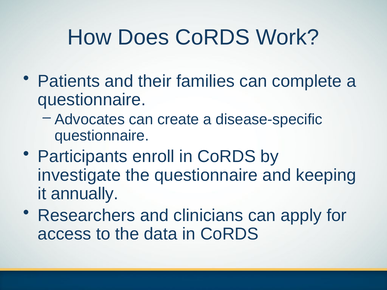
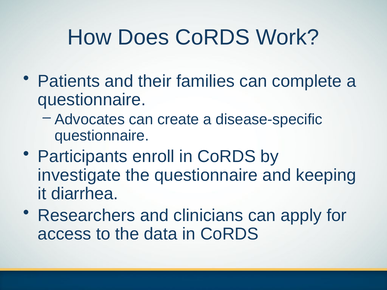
annually: annually -> diarrhea (85, 194)
